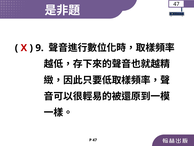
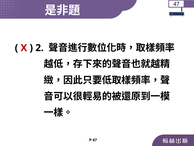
9: 9 -> 2 (40, 48)
